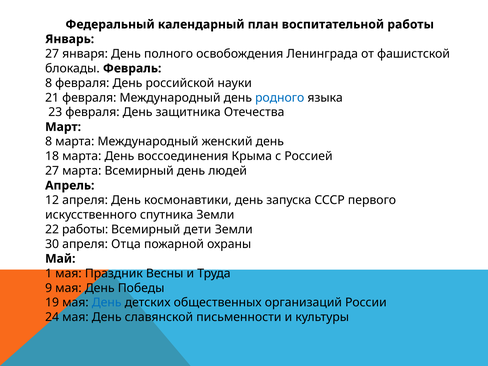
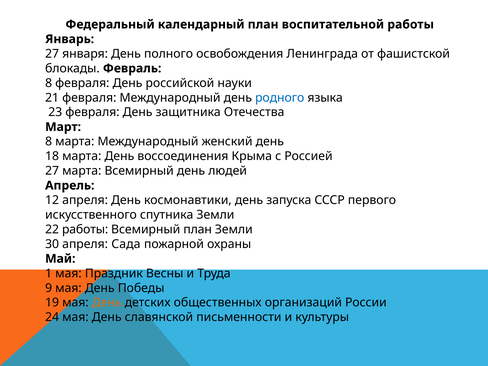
Всемирный дети: дети -> план (198, 229)
Отца: Отца -> Сада (126, 244)
День colour: blue -> orange (107, 303)
